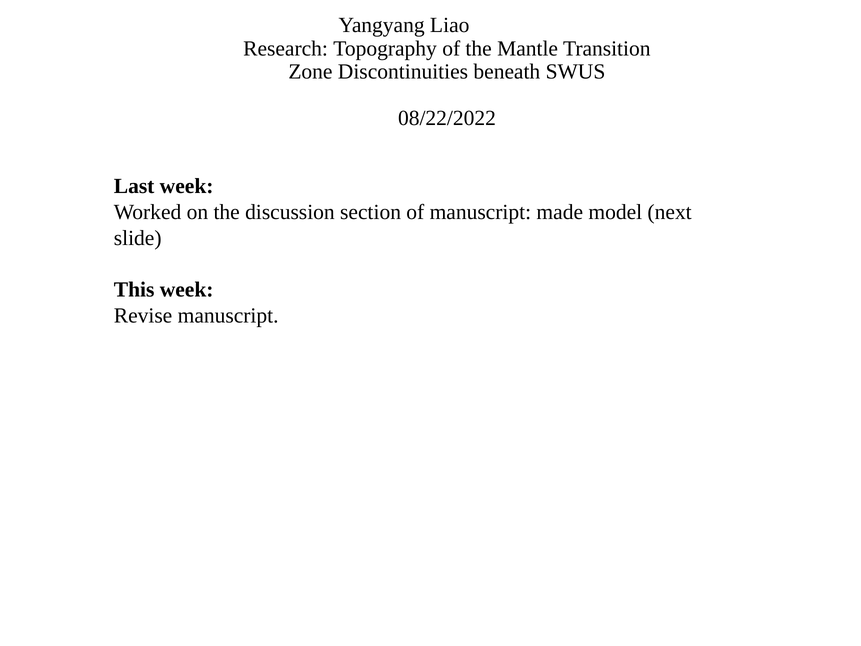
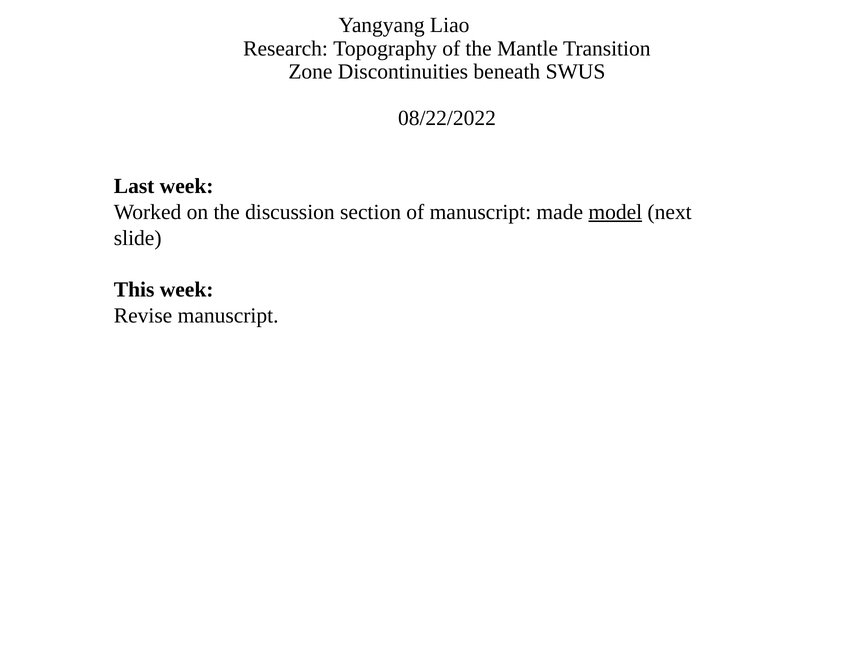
model underline: none -> present (615, 212)
